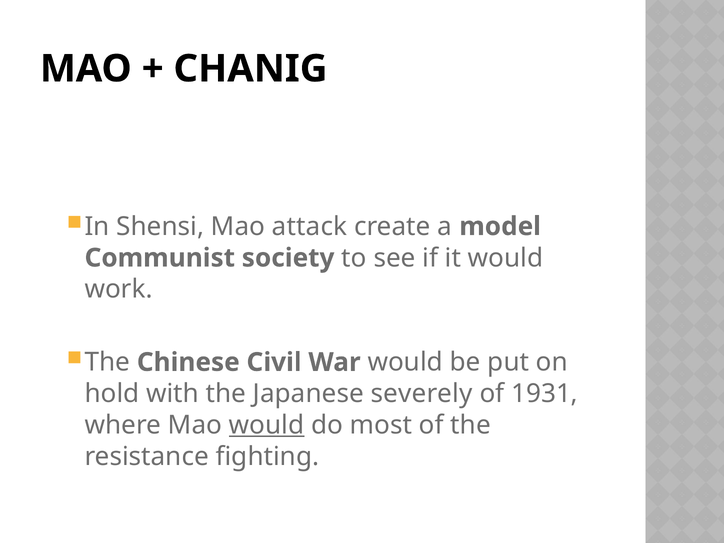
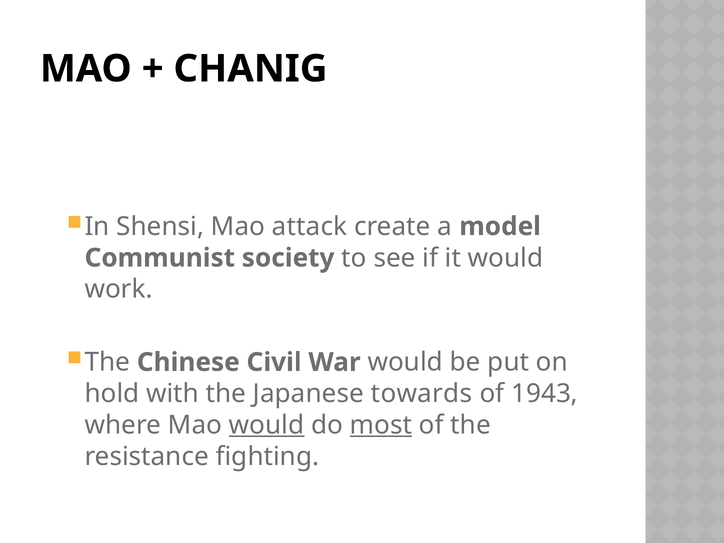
severely: severely -> towards (422, 394)
1931: 1931 -> 1943 (545, 394)
most underline: none -> present (381, 425)
